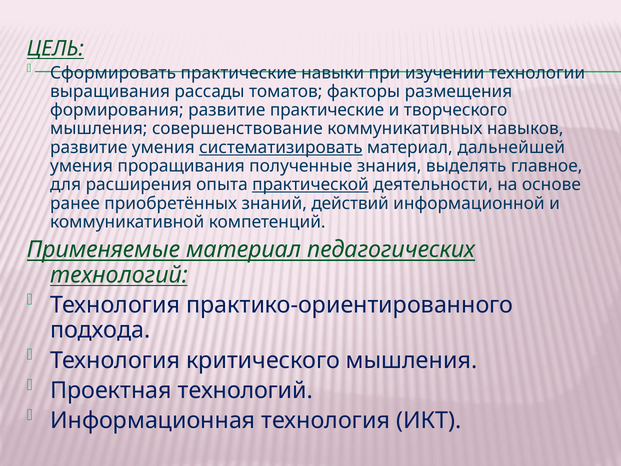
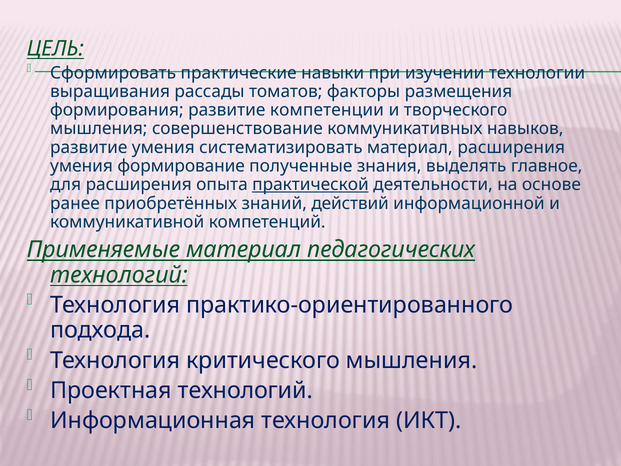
развитие практические: практические -> компетенции (327, 110)
систематизировать underline: present -> none (281, 147)
материал дальнейшей: дальнейшей -> расширения (511, 147)
проращивания: проращивания -> формирование (181, 166)
